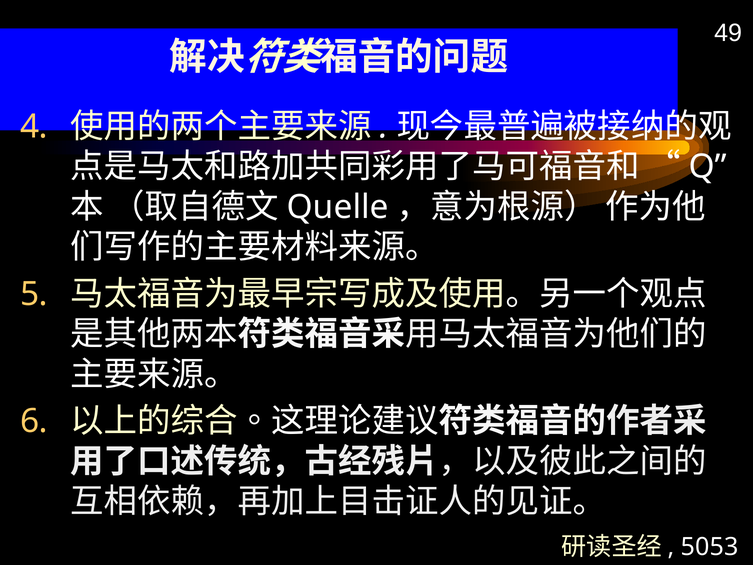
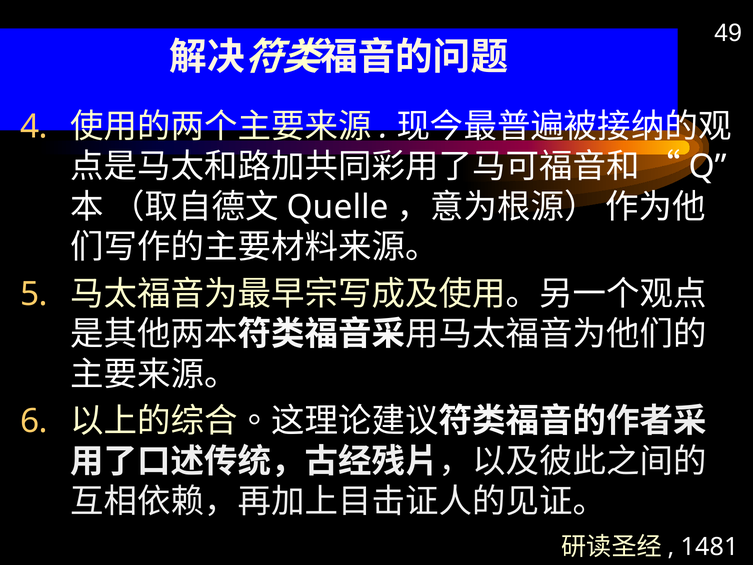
5053: 5053 -> 1481 (710, 547)
